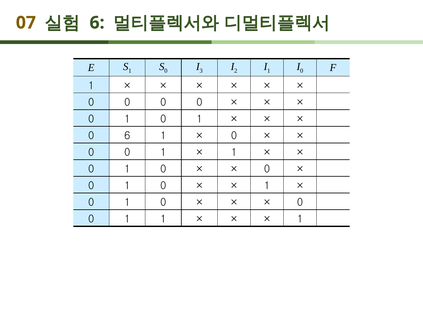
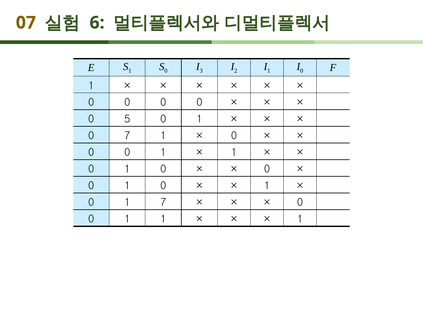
1: 1 -> 5 (127, 119)
0 6: 6 -> 7 (127, 135)
0: 0 -> 7 (163, 202)
